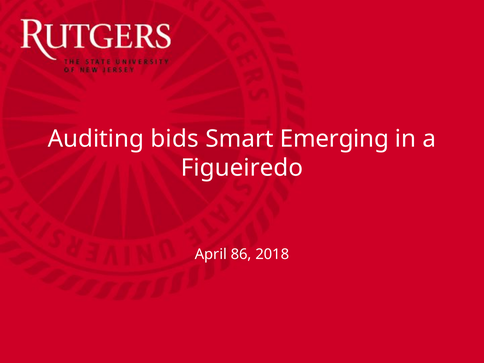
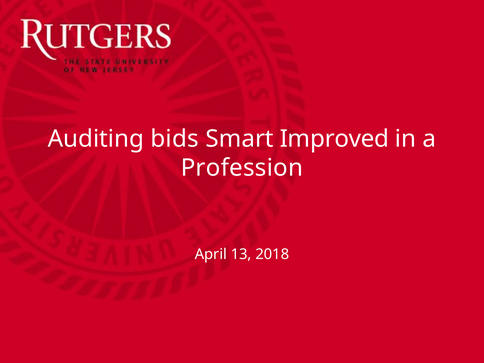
Emerging: Emerging -> Improved (334, 139)
Figueiredo: Figueiredo -> Profession (242, 168)
86: 86 -> 13 (241, 254)
